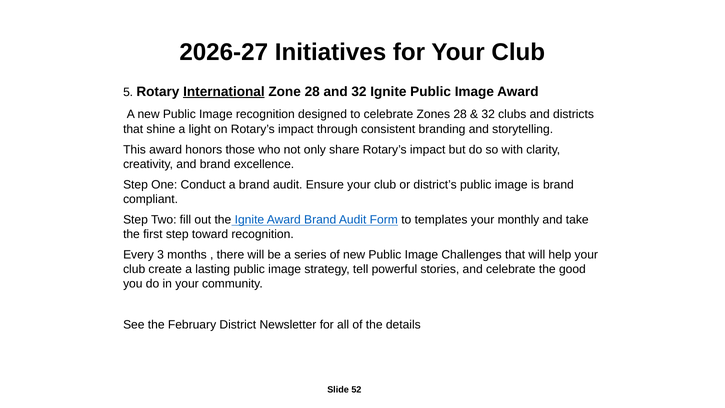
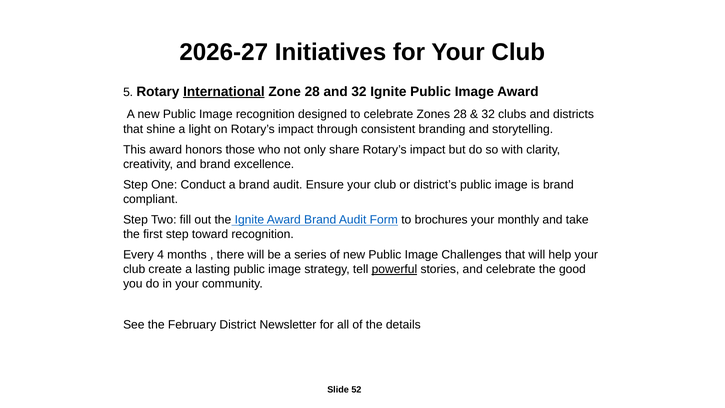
templates: templates -> brochures (441, 220)
3: 3 -> 4 (161, 255)
powerful underline: none -> present (394, 269)
